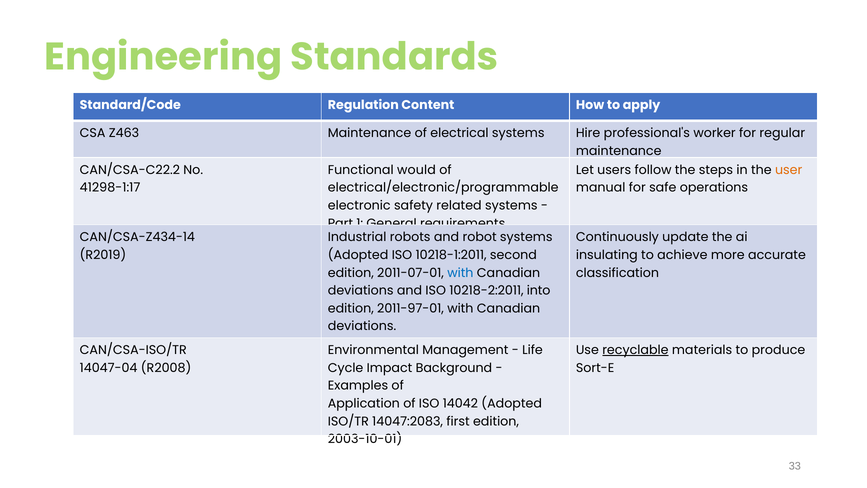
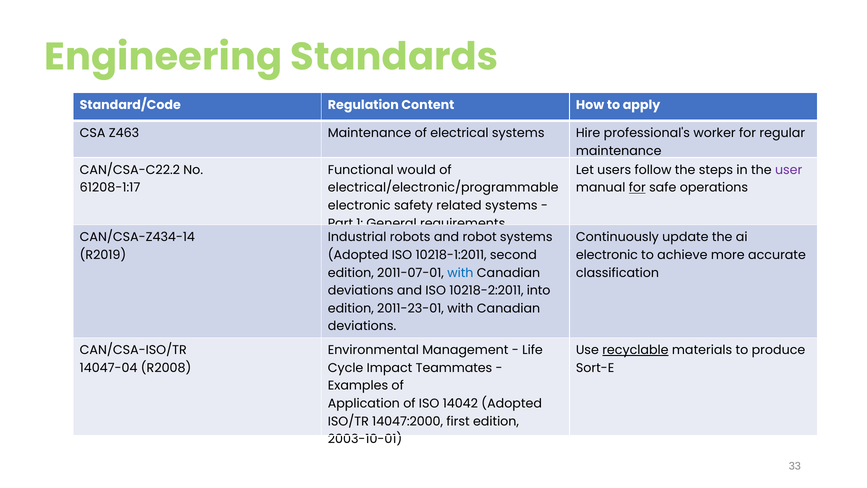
user colour: orange -> purple (789, 170)
41298-1:17: 41298-1:17 -> 61208-1:17 (110, 188)
for underline: none -> present (637, 188)
insulating: insulating -> electronic (607, 255)
2011-97-01: 2011-97-01 -> 2011-23-01 (410, 308)
Background: Background -> Teammates (454, 368)
14047:2083: 14047:2083 -> 14047:2000 (408, 421)
